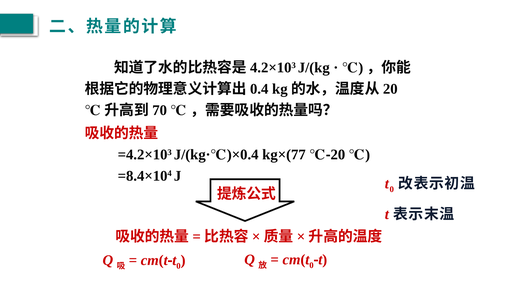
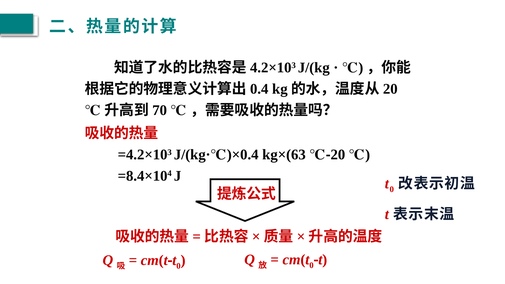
kg×(77: kg×(77 -> kg×(63 (284, 155)
